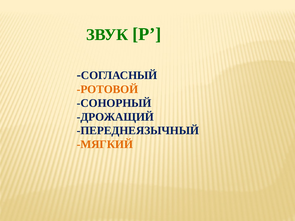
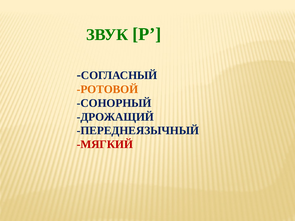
МЯГКИЙ colour: orange -> red (105, 145)
